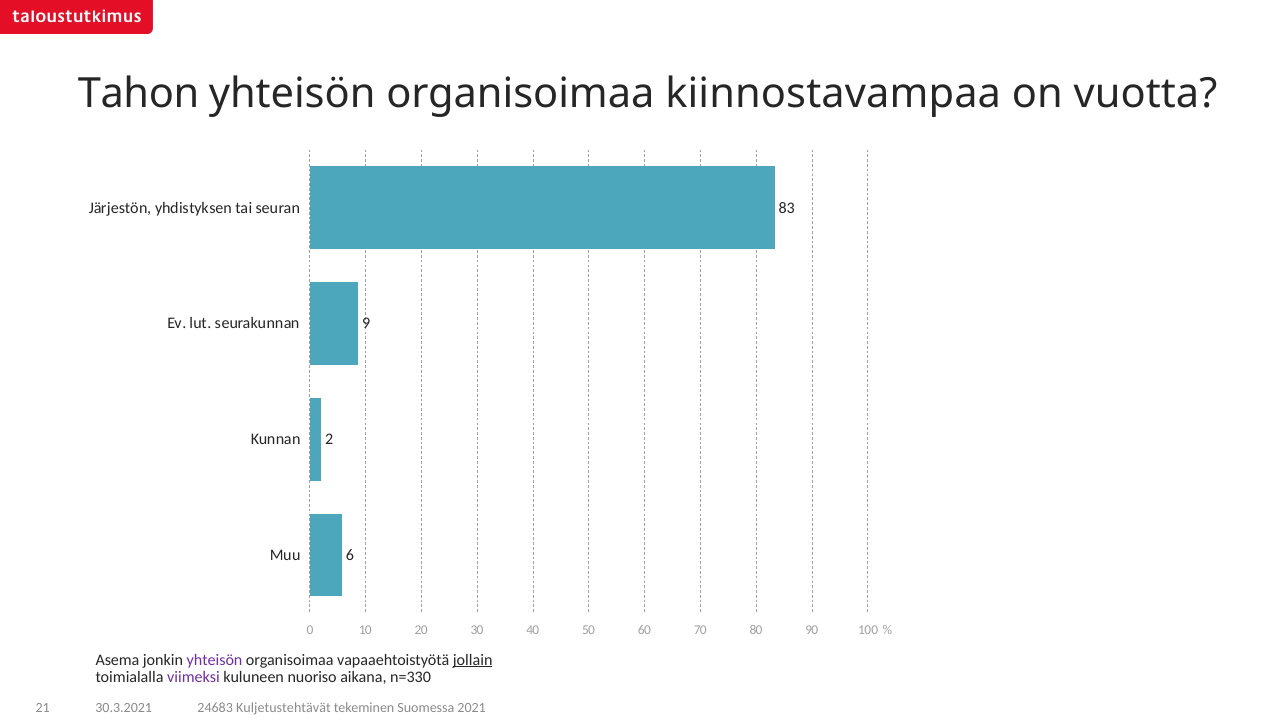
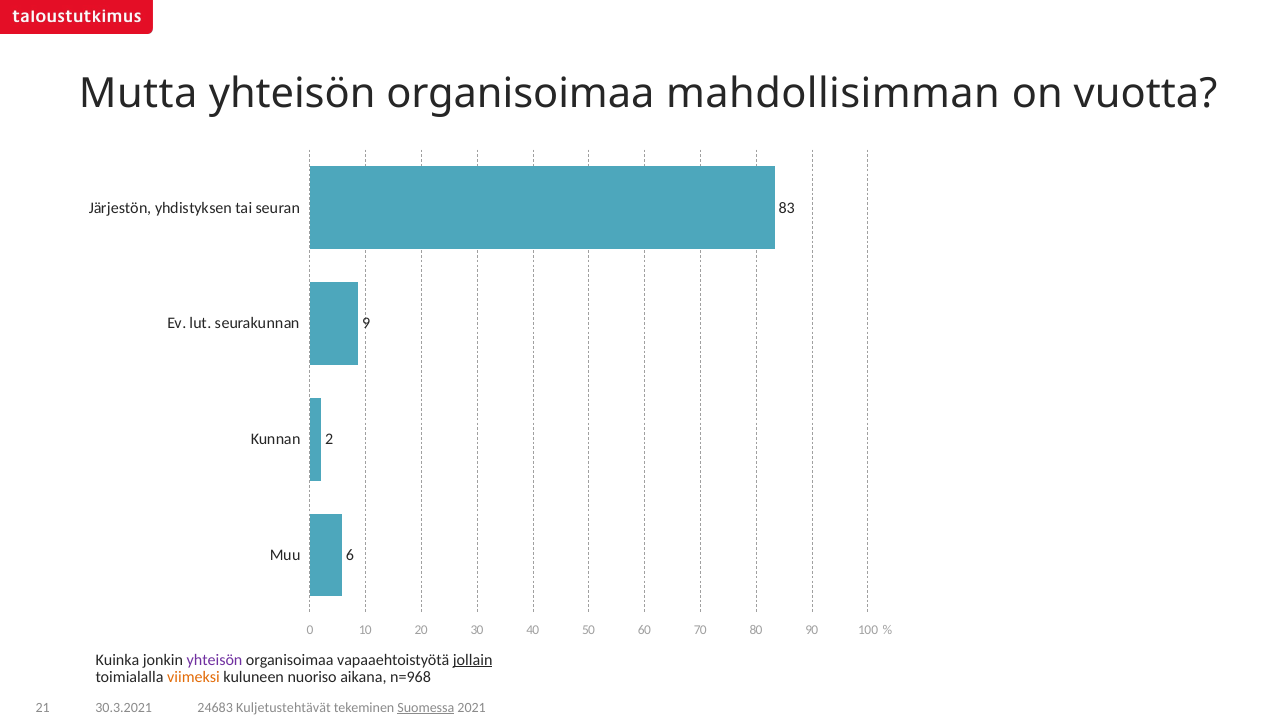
Tahon: Tahon -> Mutta (138, 94)
kiinnostavampaa: kiinnostavampaa -> mahdollisimman (833, 94)
Asema: Asema -> Kuinka (117, 660)
viimeksi colour: purple -> orange (193, 678)
n=330: n=330 -> n=968 (411, 678)
Suomessa underline: none -> present (426, 708)
